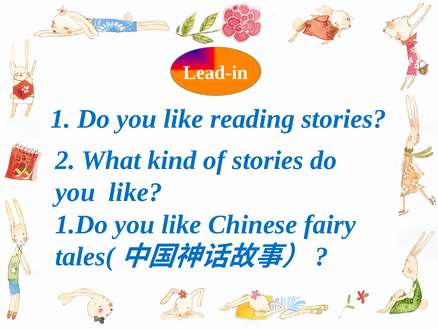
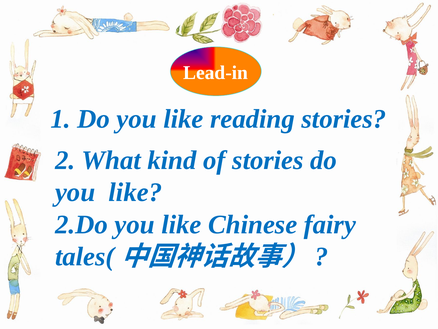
1.Do: 1.Do -> 2.Do (81, 224)
